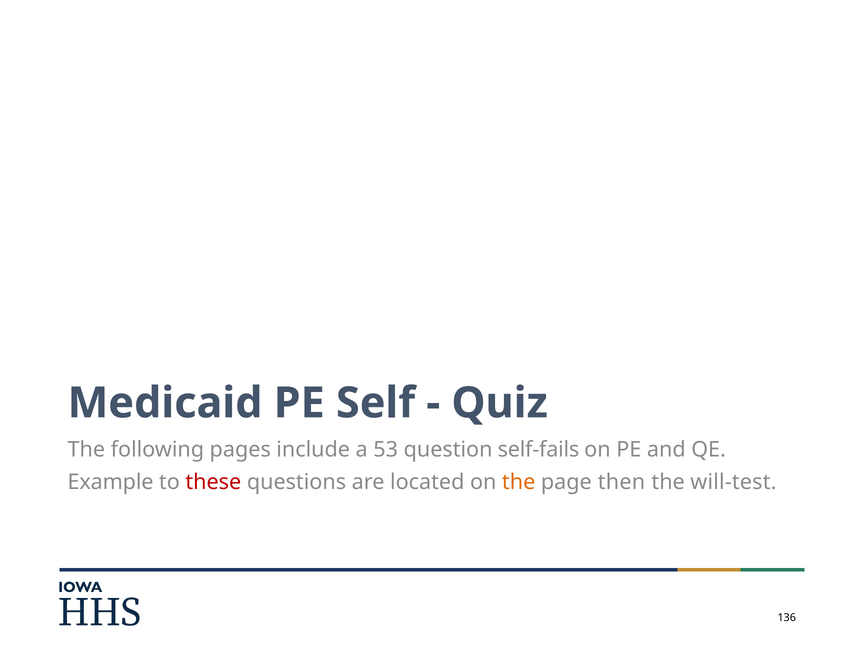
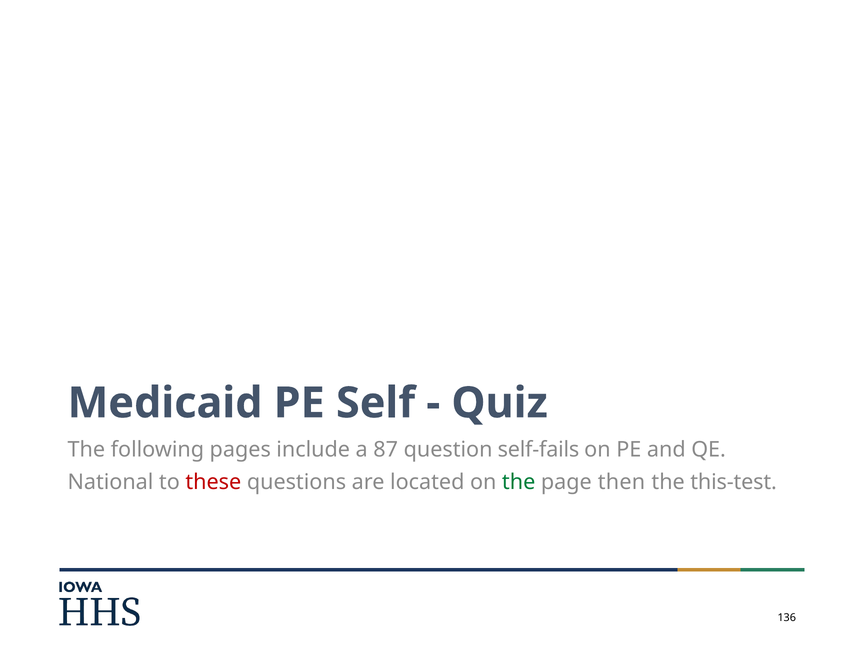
53: 53 -> 87 (386, 450)
Example: Example -> National (110, 482)
the colour: orange -> green (519, 482)
will-test: will-test -> this-test (734, 482)
